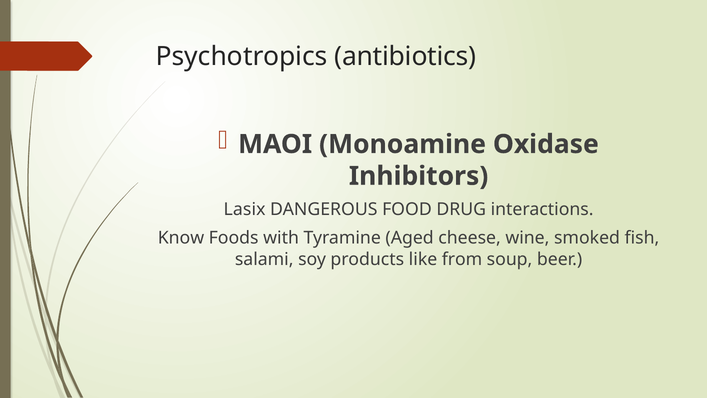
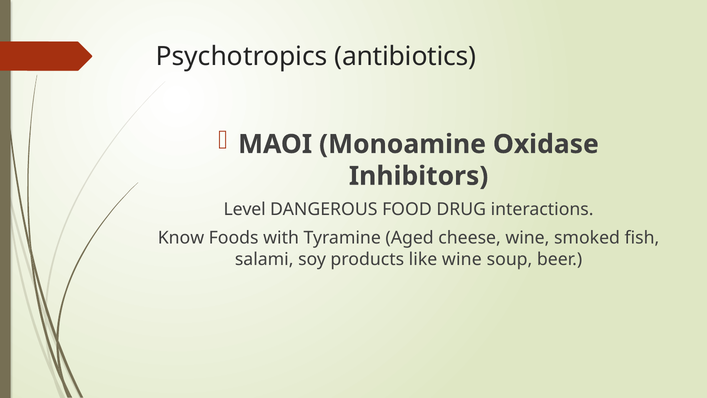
Lasix: Lasix -> Level (245, 209)
like from: from -> wine (462, 259)
